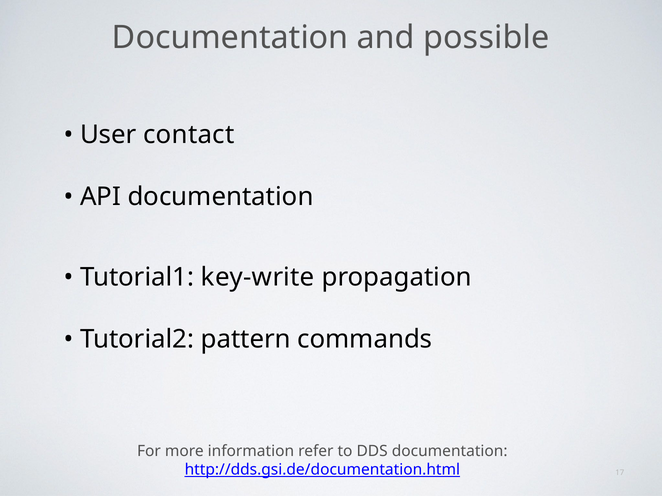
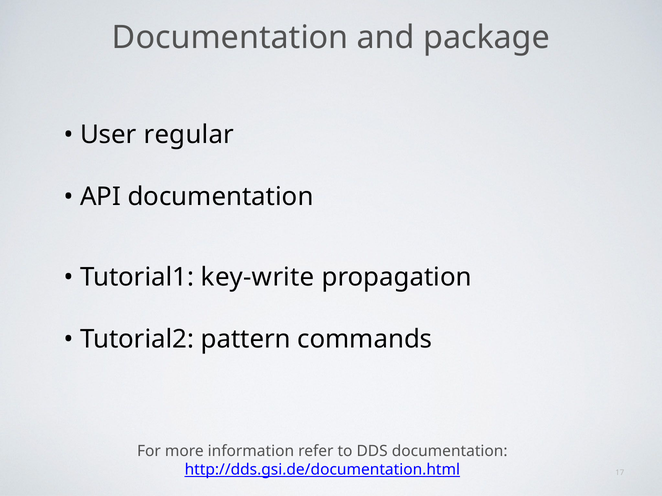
possible: possible -> package (487, 37)
contact: contact -> regular (189, 135)
